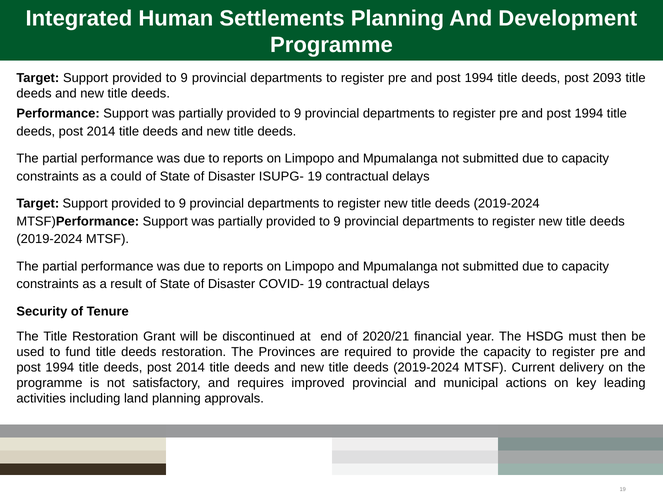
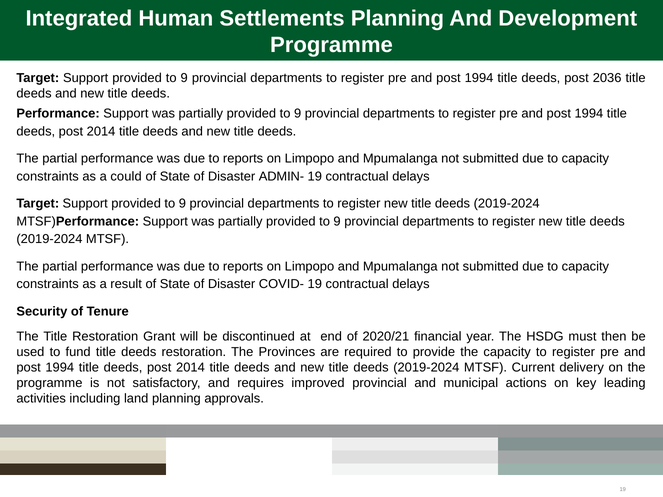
2093: 2093 -> 2036 (607, 78)
ISUPG-: ISUPG- -> ADMIN- (281, 177)
